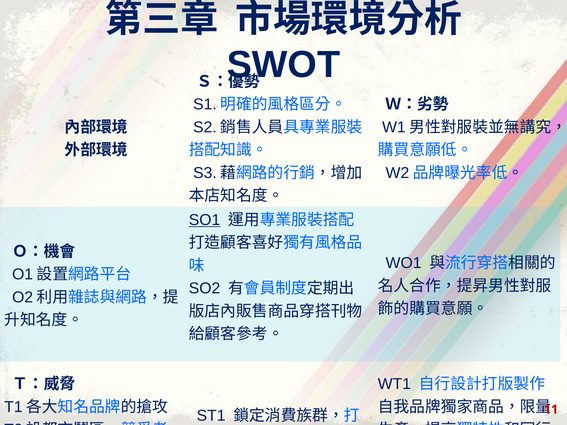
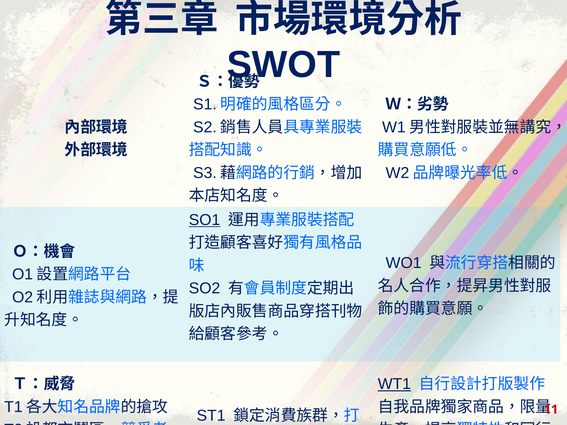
WT1 underline: none -> present (394, 384)
